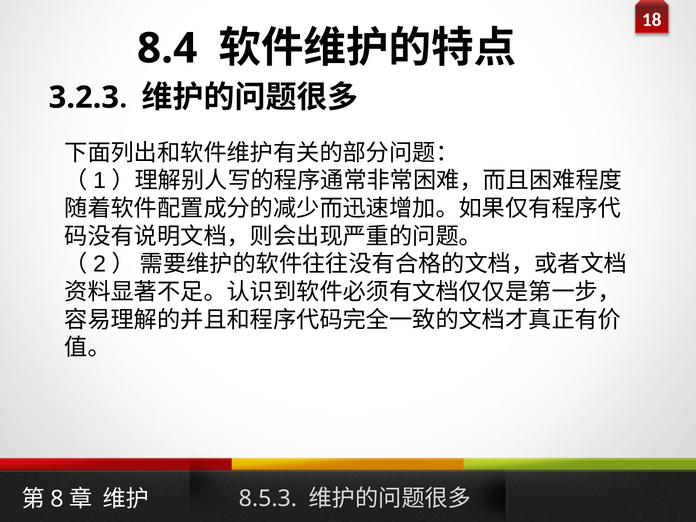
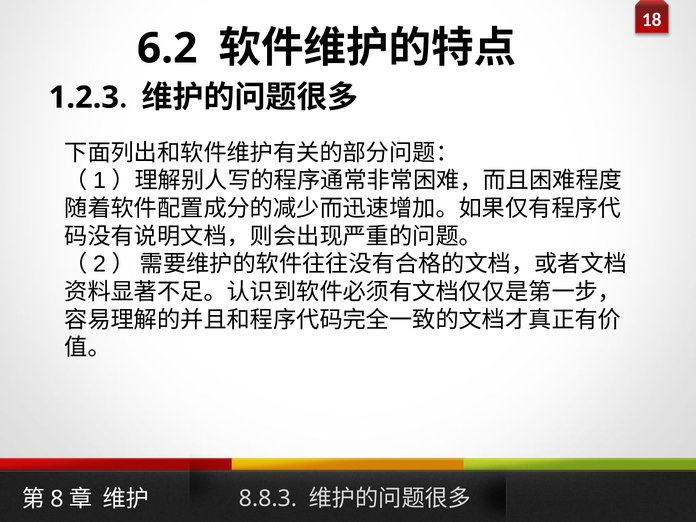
8.4: 8.4 -> 6.2 (167, 48)
3.2.3: 3.2.3 -> 1.2.3 (84, 97)
8.5.3: 8.5.3 -> 8.8.3 (268, 499)
